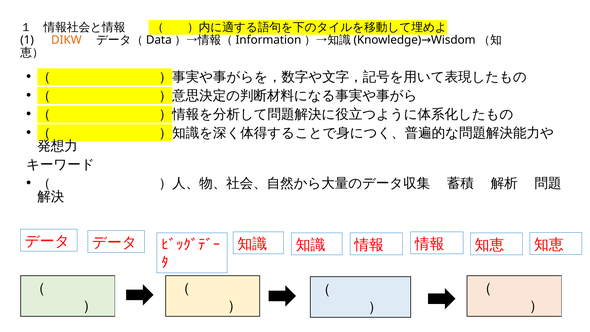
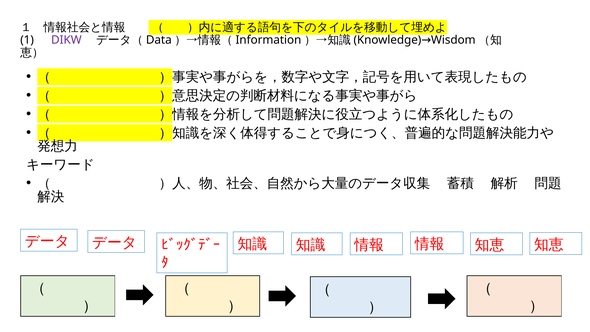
DIKW colour: orange -> purple (66, 40)
